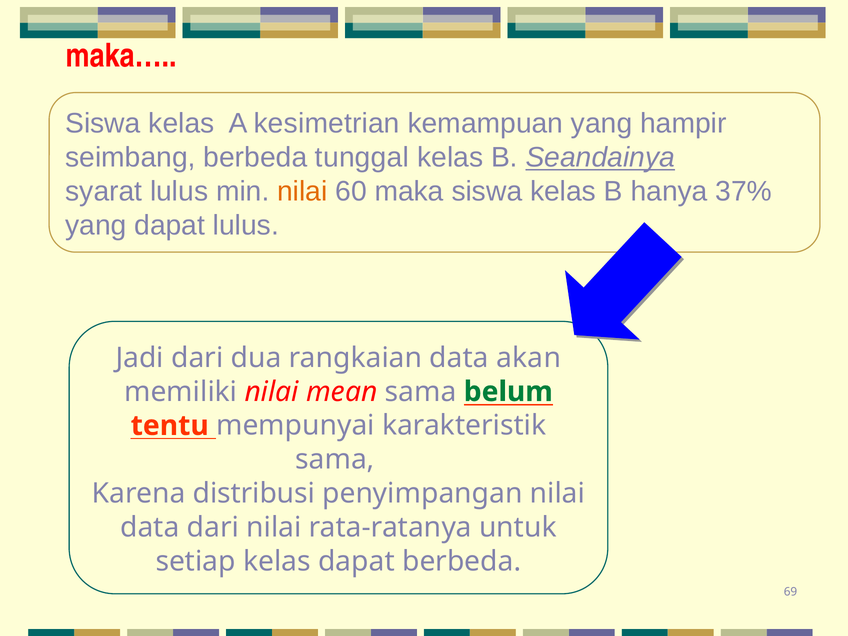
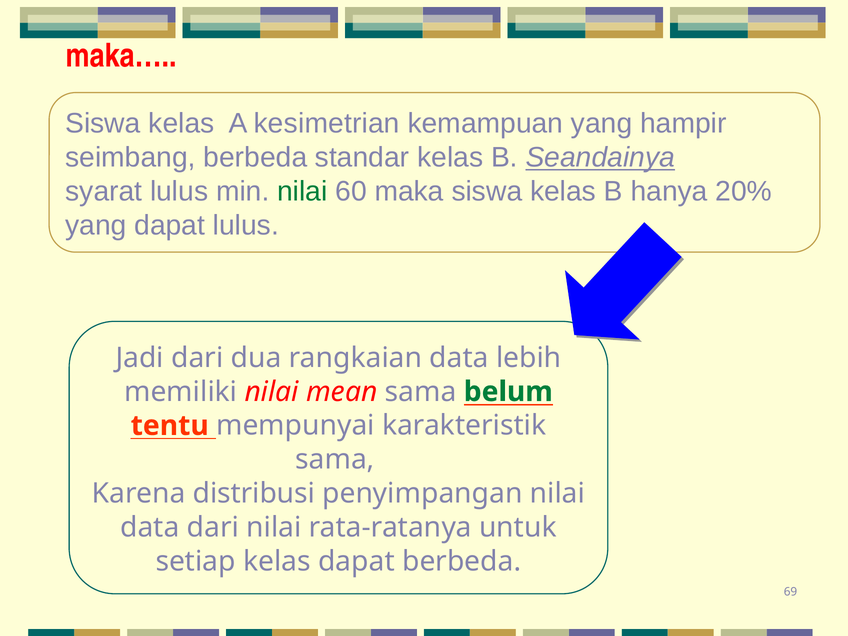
tunggal: tunggal -> standar (362, 157)
nilai colour: orange -> green (302, 191)
37%: 37% -> 20% (744, 191)
akan: akan -> lebih (529, 358)
